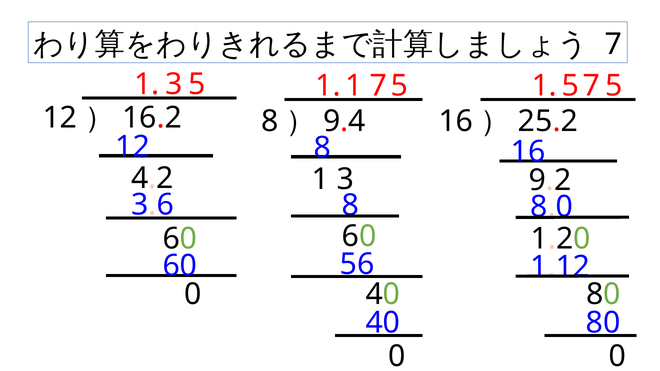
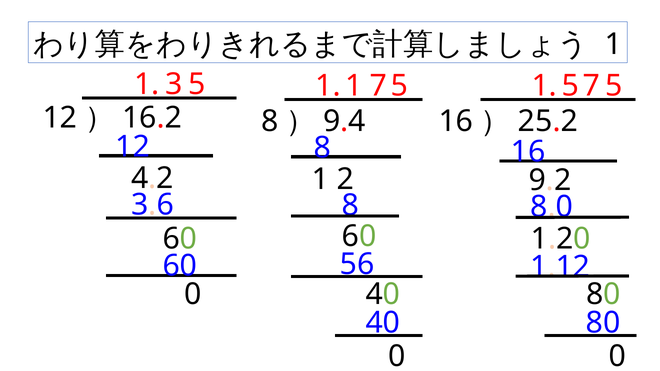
7: 7 -> 1 (614, 44)
1 3: 3 -> 2 (345, 180)
